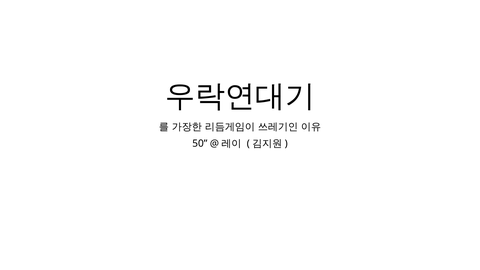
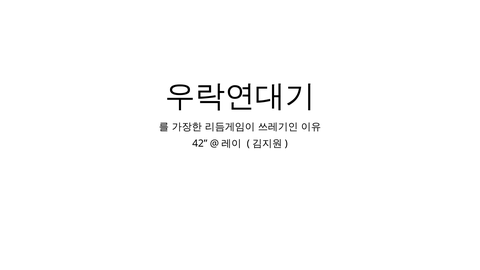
50: 50 -> 42 (200, 143)
